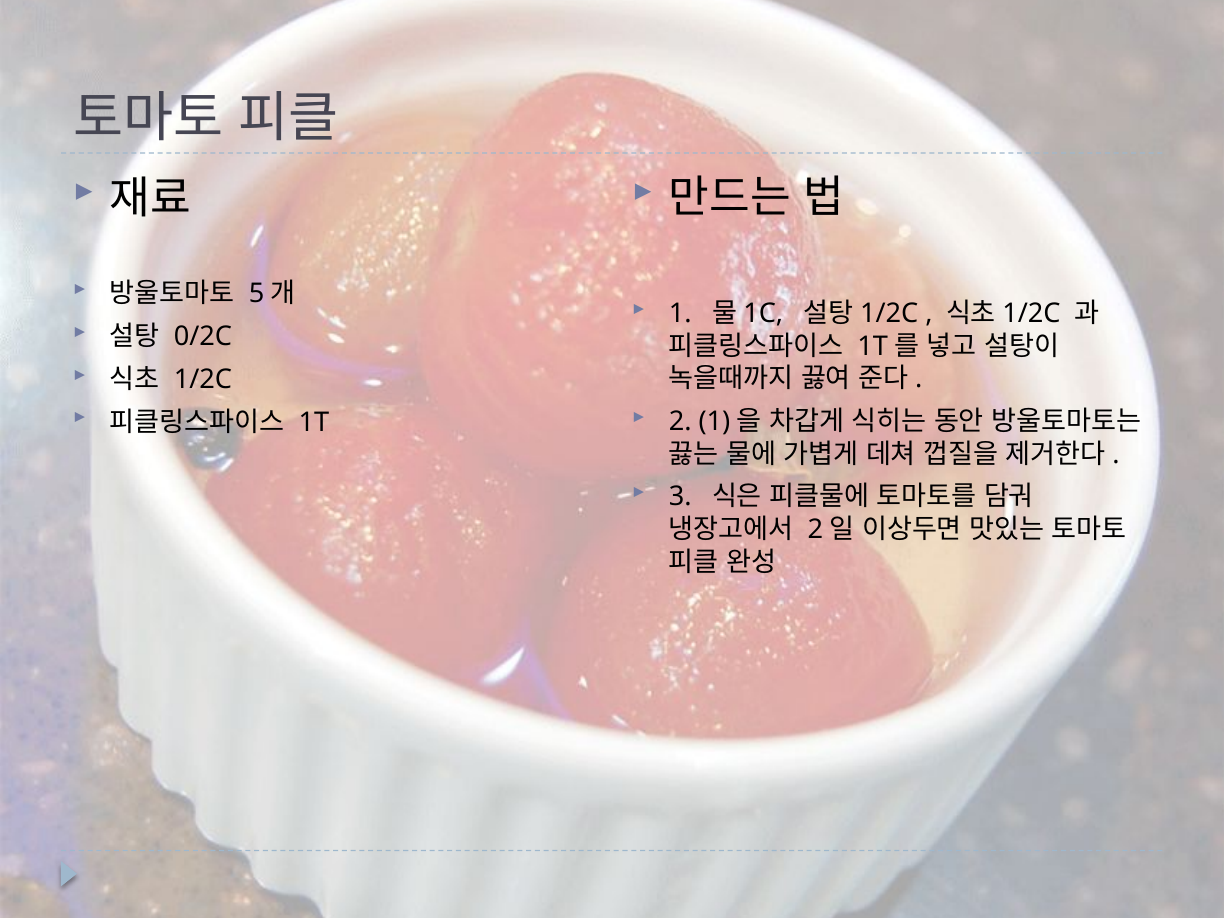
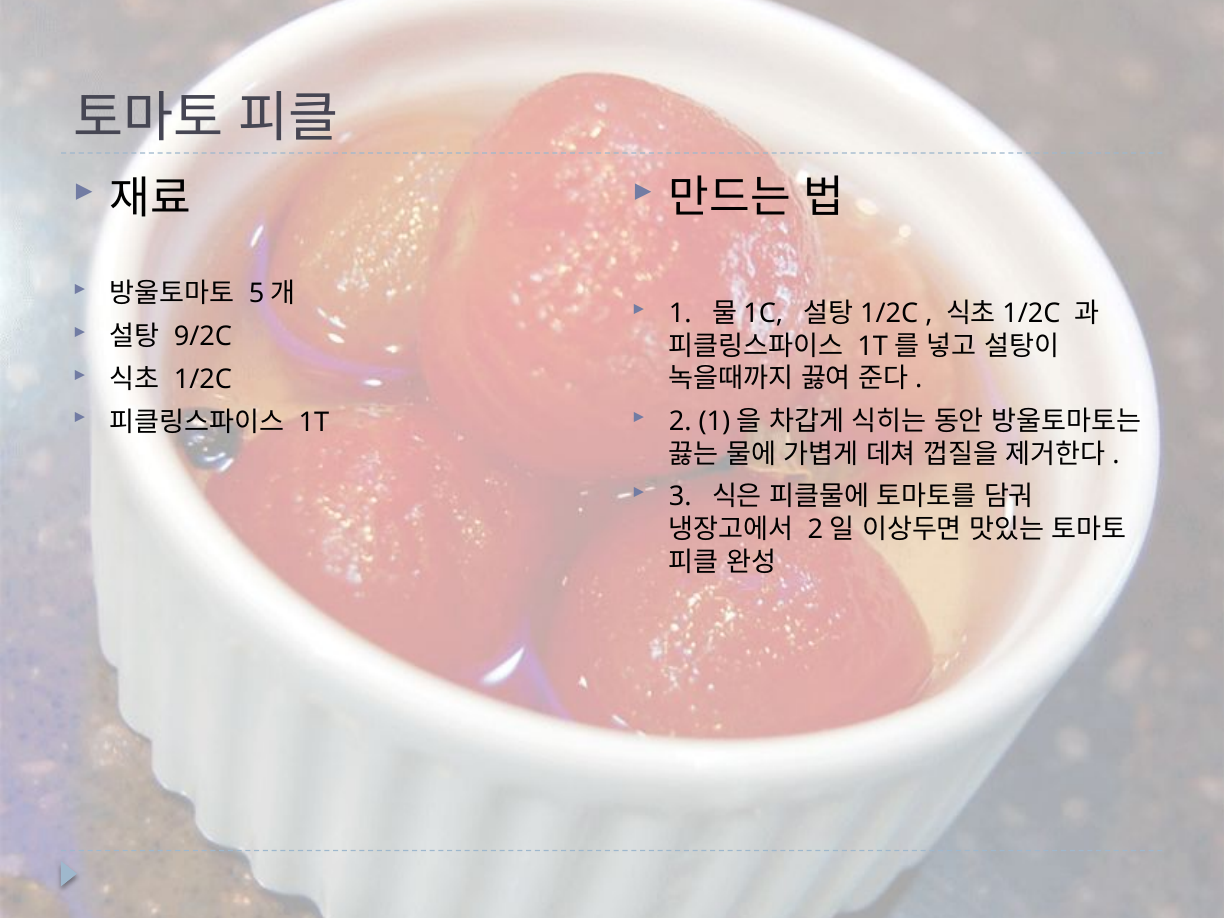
0/2C: 0/2C -> 9/2C (203, 336)
